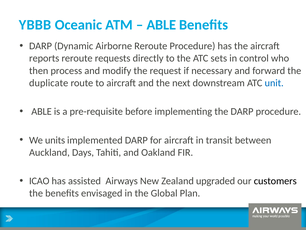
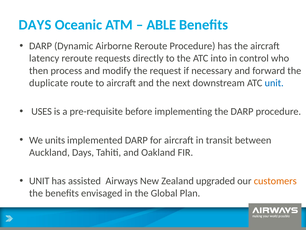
YBBB: YBBB -> DAYS (35, 25)
reports: reports -> latency (44, 58)
sets: sets -> into (219, 58)
ABLE: ABLE -> USES (42, 111)
ICAO: ICAO -> UNIT (39, 181)
customers colour: black -> orange (275, 181)
